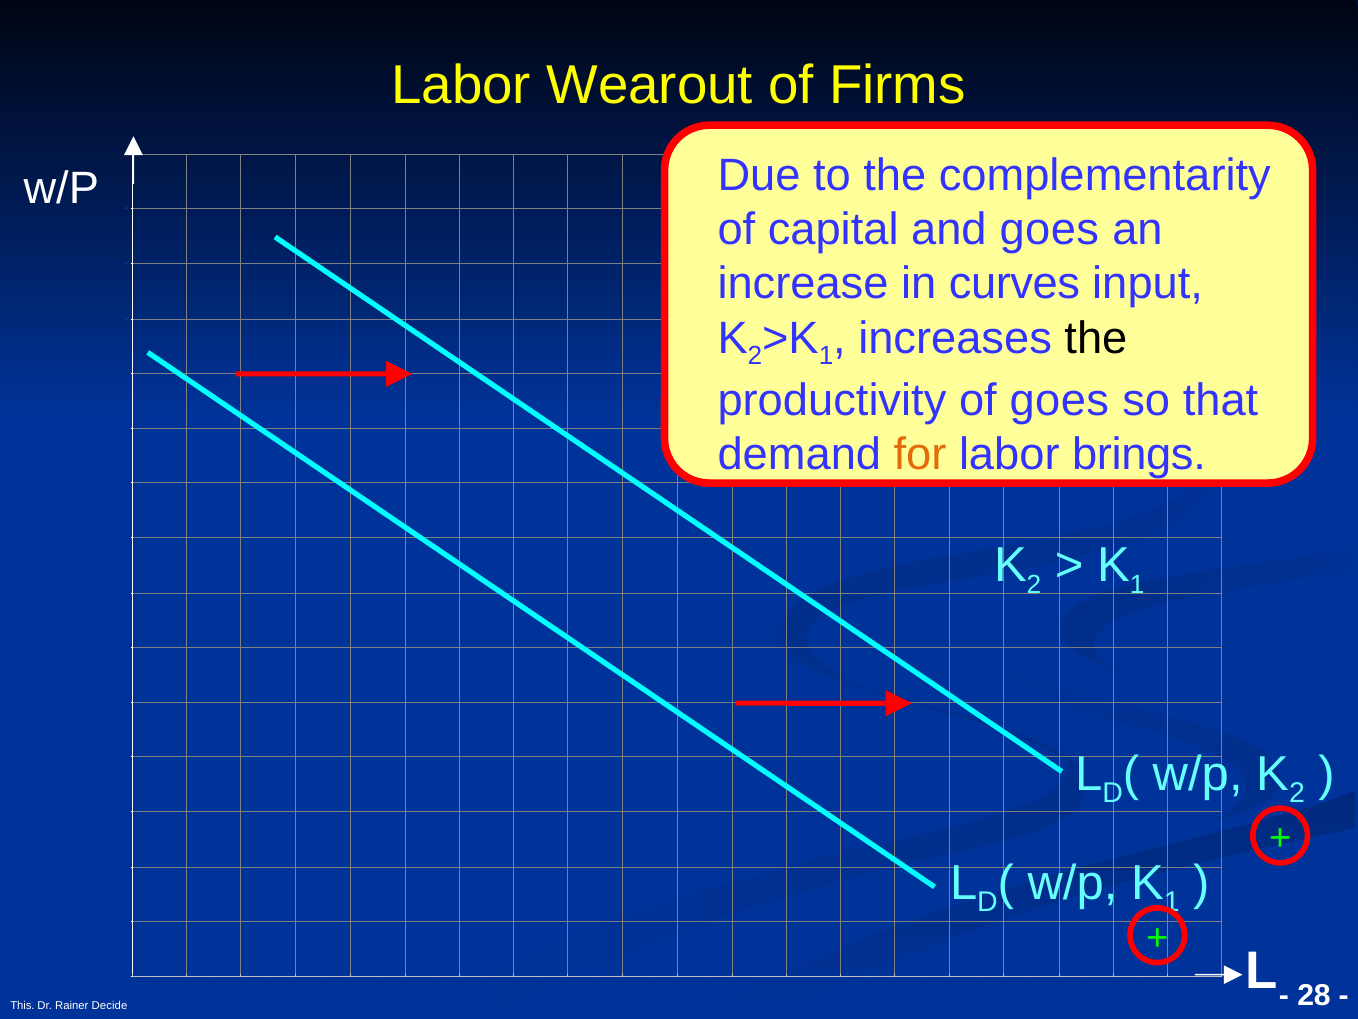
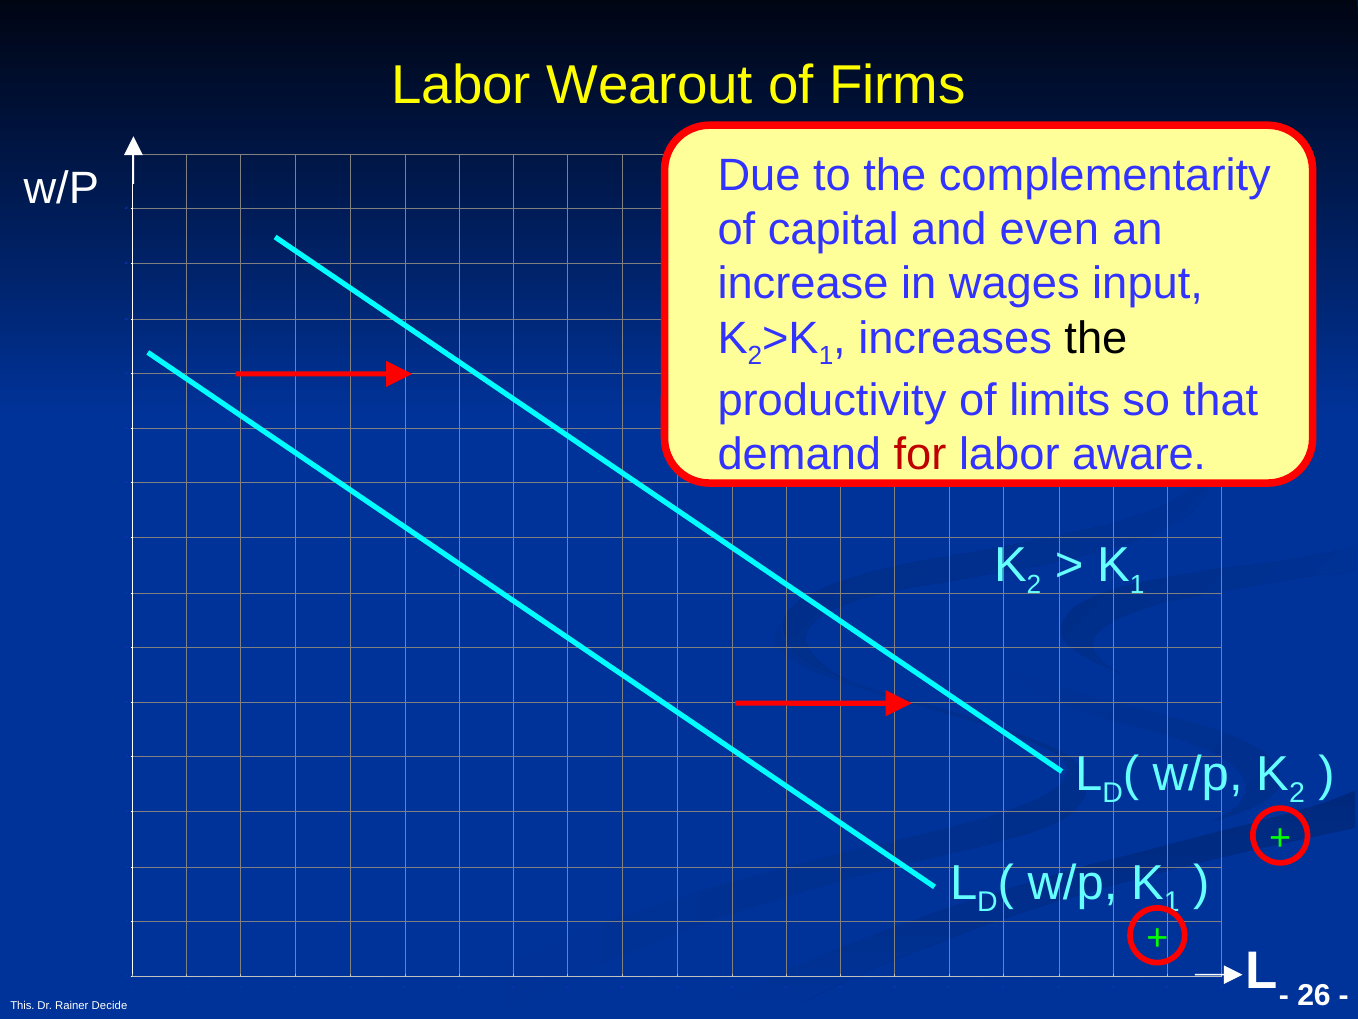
and goes: goes -> even (1049, 230)
curves: curves -> wages (1014, 284)
of goes: goes -> limits (1060, 400)
for colour: orange -> red (920, 454)
brings: brings -> aware (1139, 454)
28: 28 -> 26 (1314, 995)
